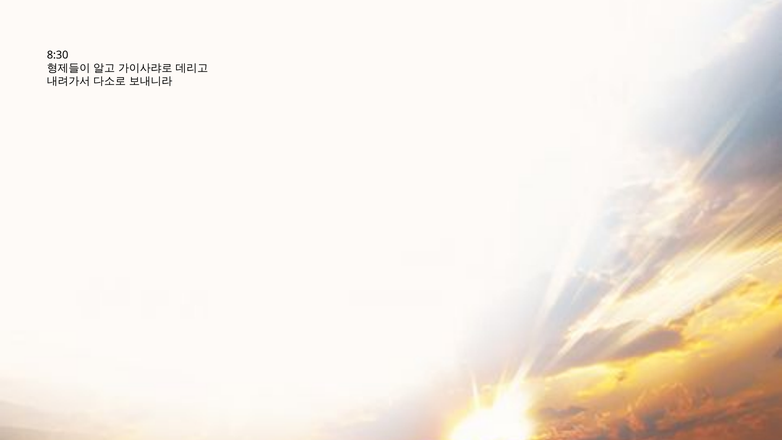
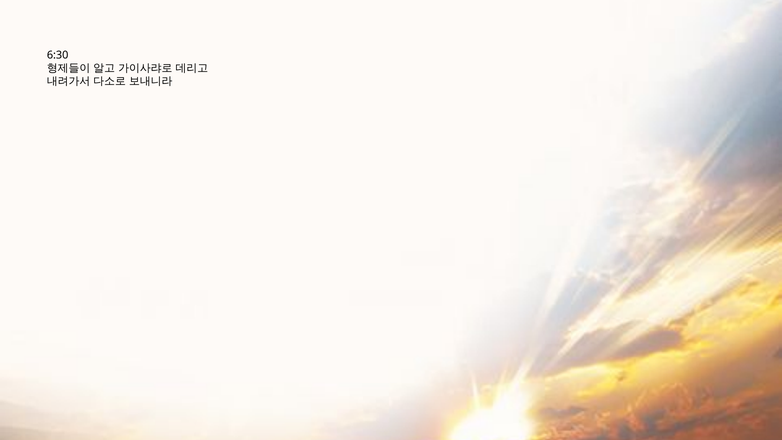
8:30: 8:30 -> 6:30 (58, 55)
